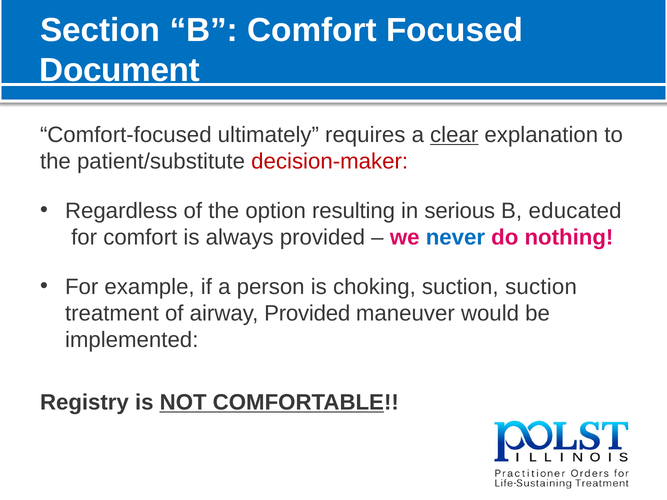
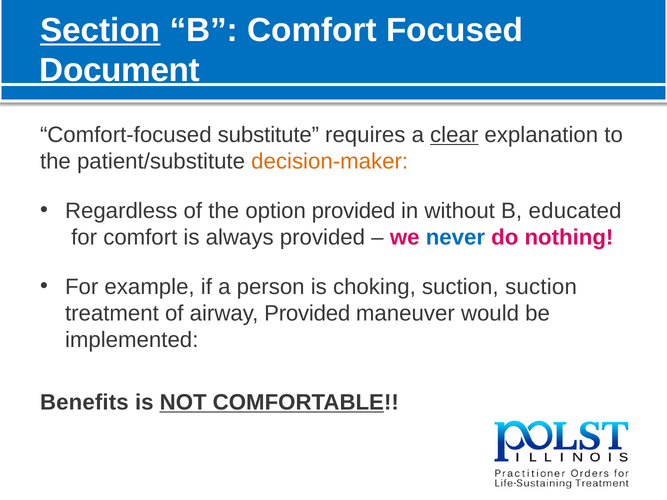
Section underline: none -> present (100, 30)
ultimately: ultimately -> substitute (268, 135)
decision-maker colour: red -> orange (330, 162)
option resulting: resulting -> provided (354, 211)
serious: serious -> without (460, 211)
Registry: Registry -> Benefits (84, 403)
